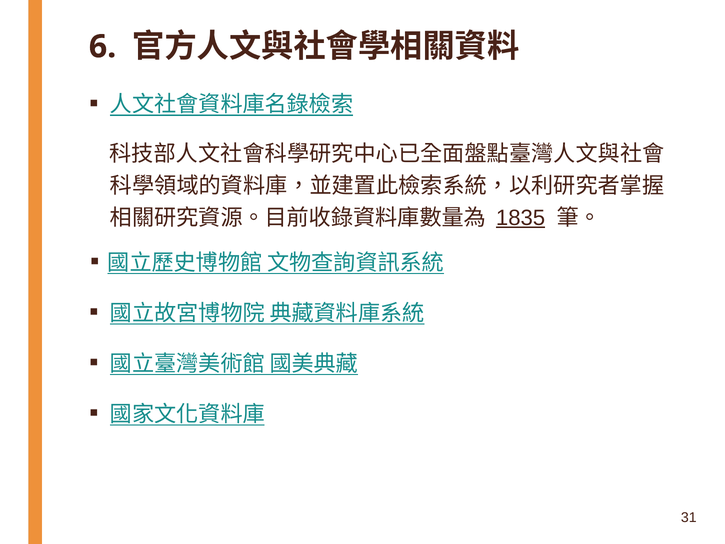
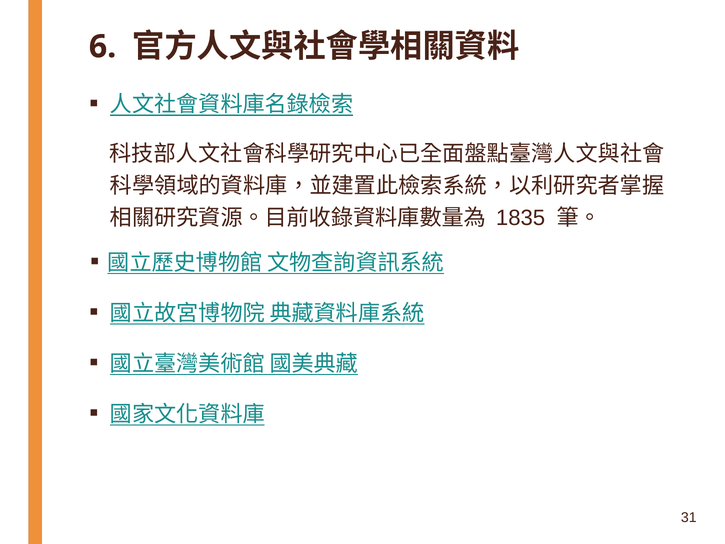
1835 underline: present -> none (521, 218)
